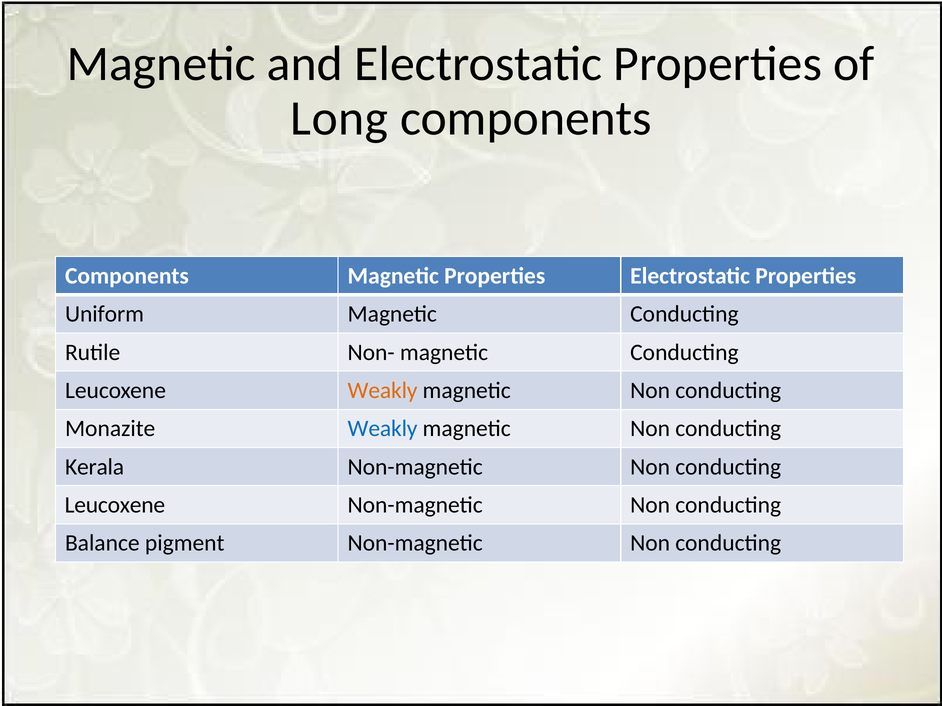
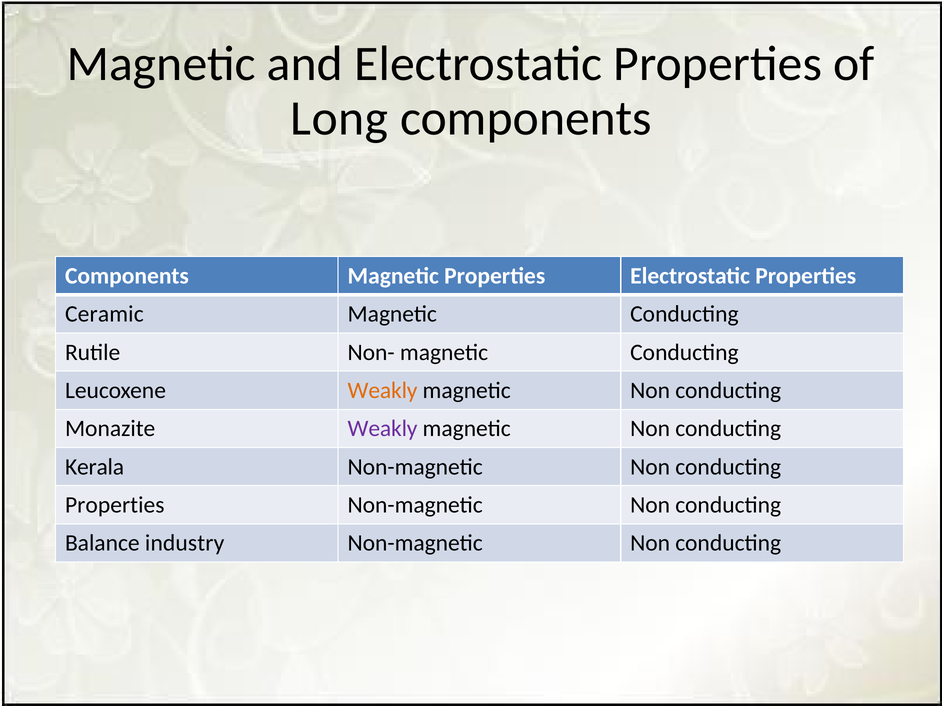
Uniform: Uniform -> Ceramic (104, 314)
Weakly colour: blue -> purple (383, 429)
Leucoxene: Leucoxene -> Properties (115, 505)
pigment: pigment -> industry (185, 544)
